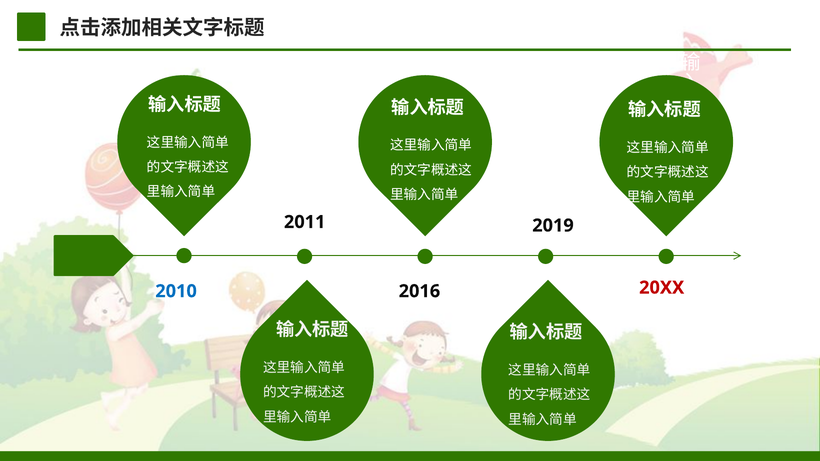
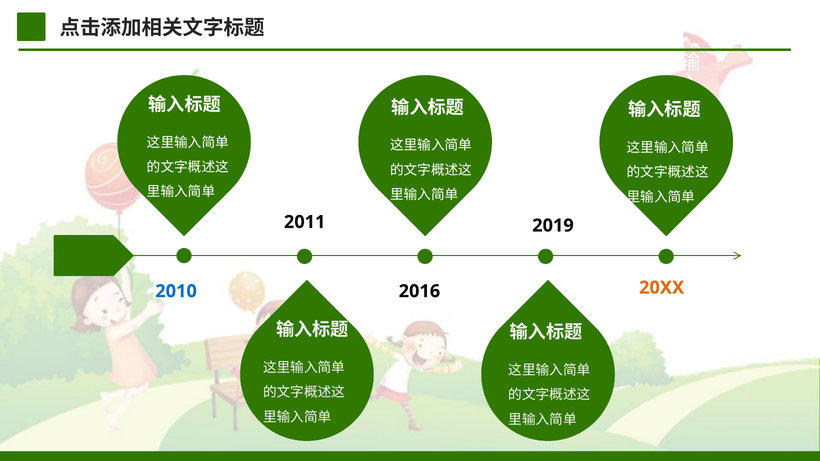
20XX colour: red -> orange (662, 288)
